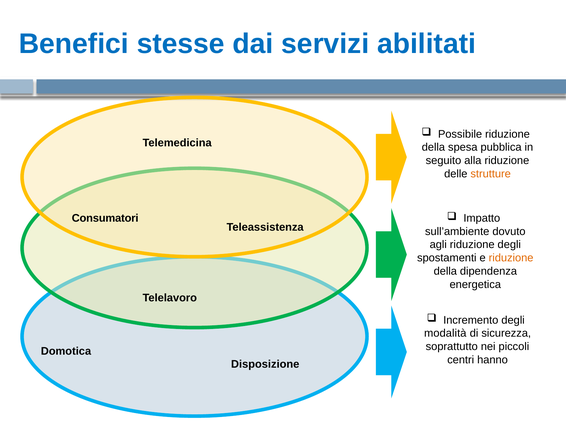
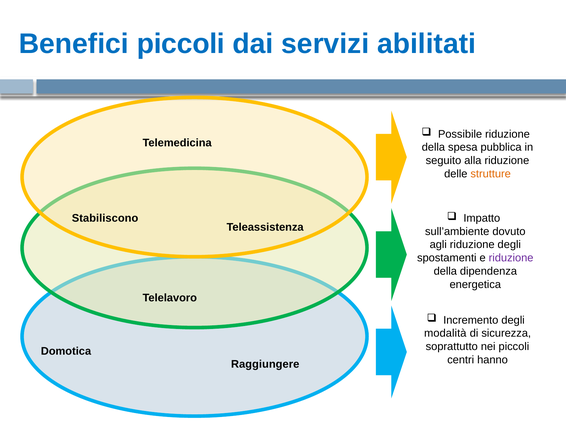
Benefici stesse: stesse -> piccoli (181, 44)
Consumatori: Consumatori -> Stabiliscono (105, 218)
riduzione colour: orange -> purple (511, 258)
Disposizione: Disposizione -> Raggiungere (265, 364)
